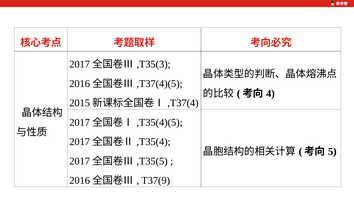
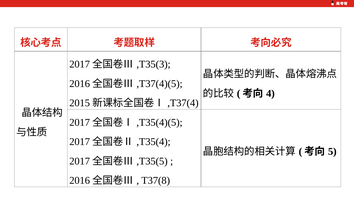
T37(9: T37(9 -> T37(8 (156, 181)
